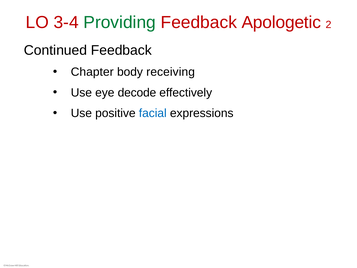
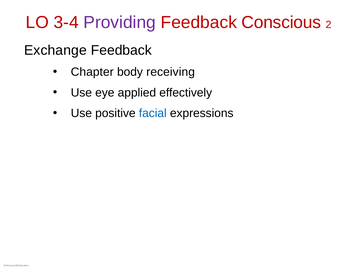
Providing colour: green -> purple (120, 22)
Apologetic: Apologetic -> Conscious (281, 22)
Continued: Continued -> Exchange (55, 50)
decode: decode -> applied (137, 93)
